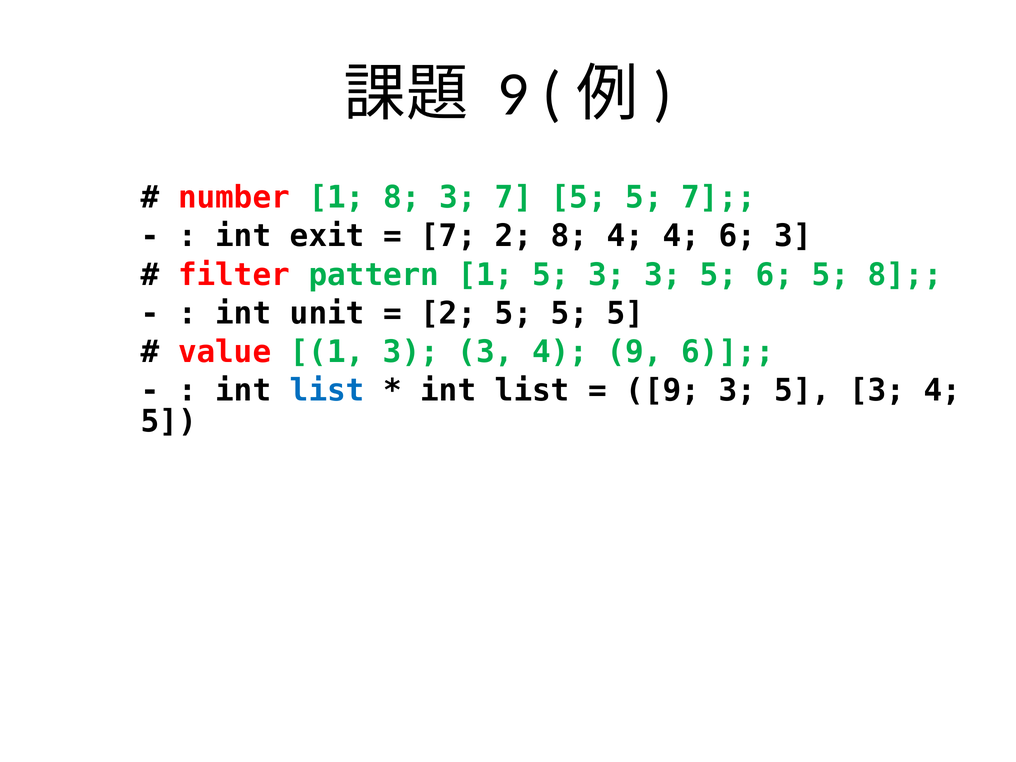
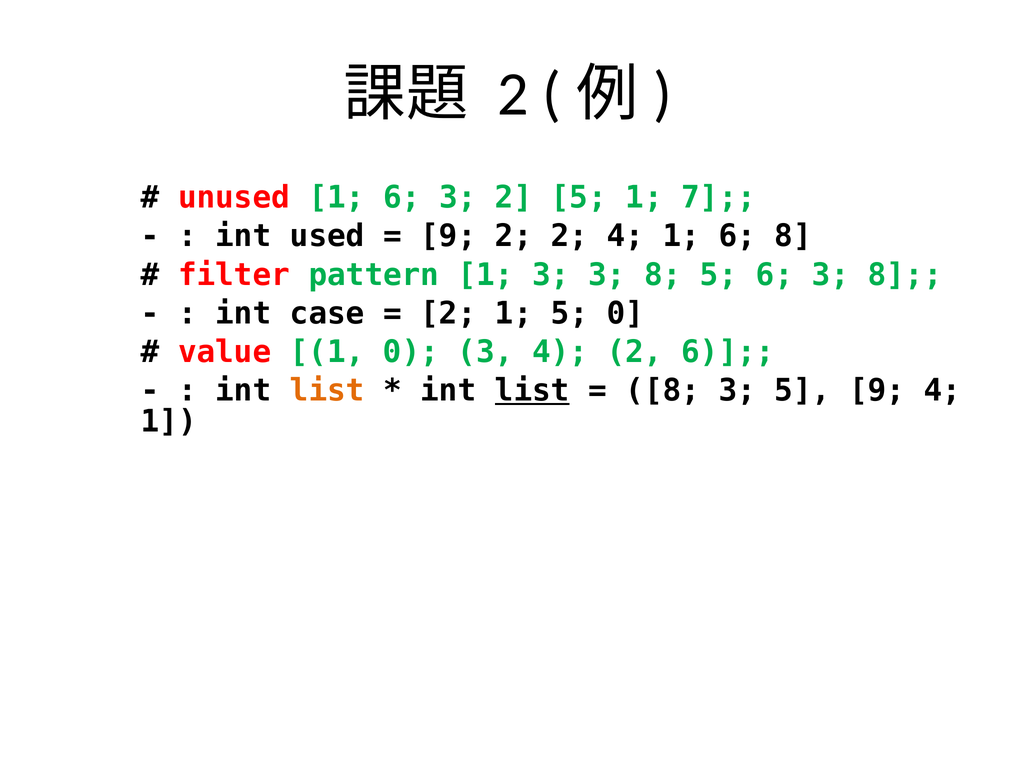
9: 9 -> 2 (513, 94)
number: number -> unused (234, 197)
8: 8 -> 6 (402, 197)
3 7: 7 -> 2 (514, 197)
5: 5 -> 1 (644, 197)
exit: exit -> used (327, 236)
7: 7 -> 9 (448, 236)
2 8: 8 -> 2 (569, 236)
4: 4 -> 1 (681, 236)
6 3: 3 -> 8 (793, 236)
1 5: 5 -> 3 (551, 275)
3: 3 -> 8 (663, 275)
5 6 5: 5 -> 3 (830, 275)
unit: unit -> case (327, 313)
2 5: 5 -> 1 (514, 313)
5: 5 -> 0 (625, 313)
1 3: 3 -> 0 (411, 352)
4 9: 9 -> 2 (635, 352)
list colour: blue -> orange (327, 391)
list underline: none -> present (532, 391)
9: 9 -> 8 (663, 391)
3 5 3: 3 -> 9 (877, 391)
5: 5 -> 1 (169, 422)
